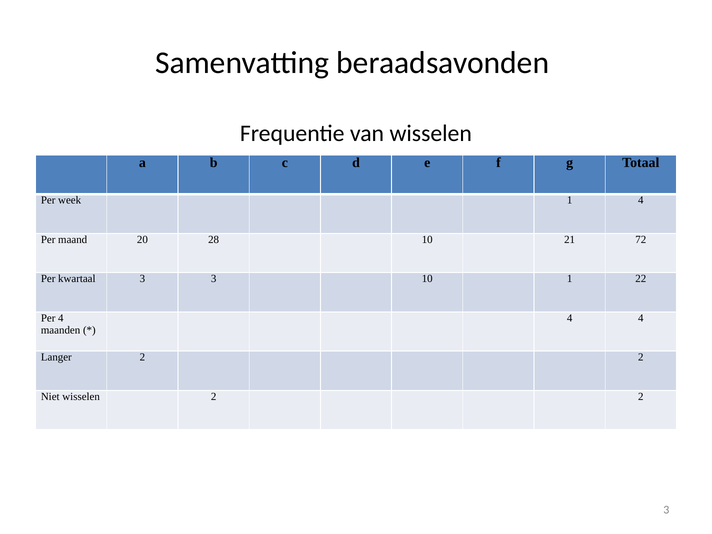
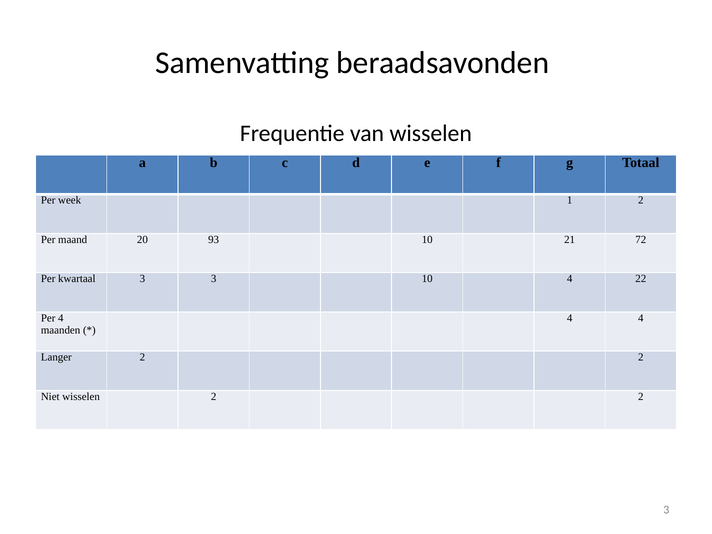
1 4: 4 -> 2 (641, 200)
28: 28 -> 93 (214, 239)
10 1: 1 -> 4 (570, 279)
